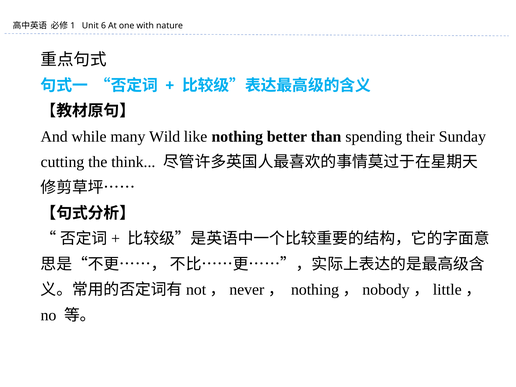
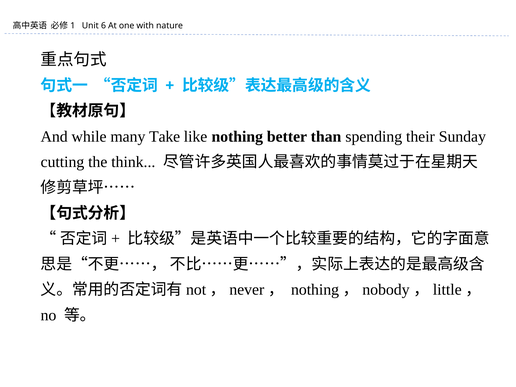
Wild: Wild -> Take (165, 137)
